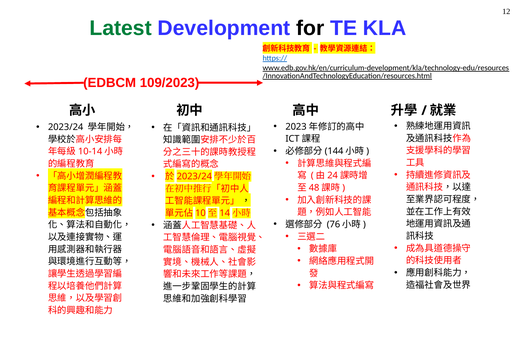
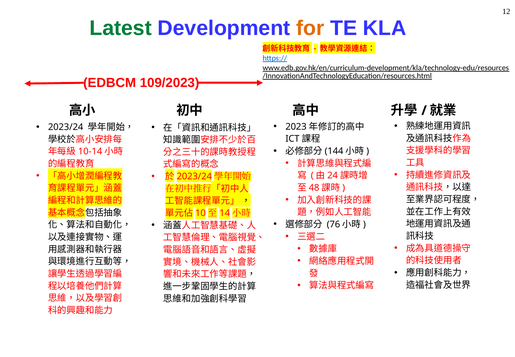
for colour: black -> orange (310, 28)
